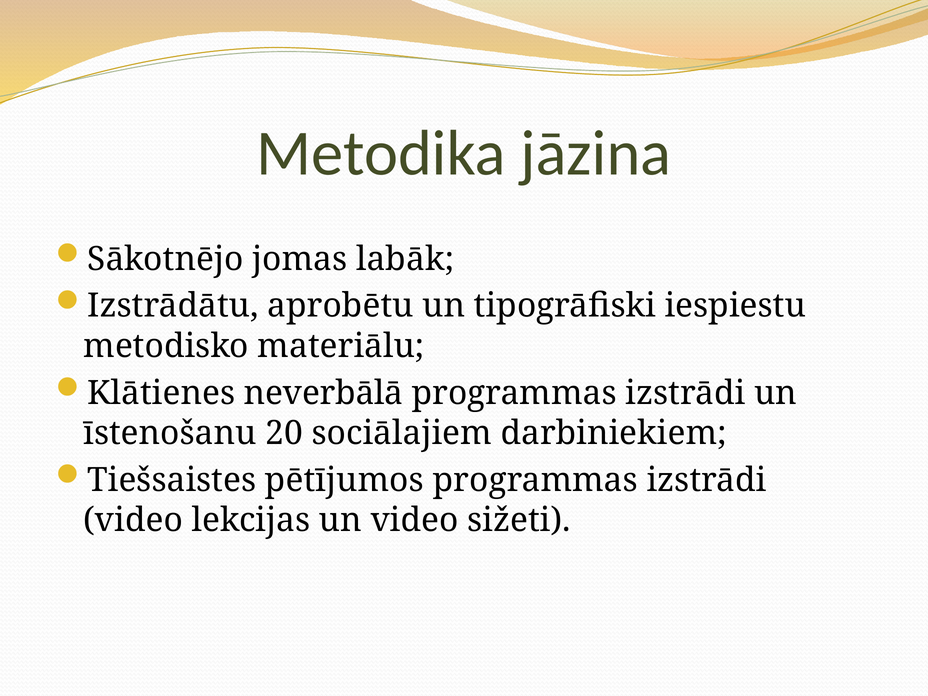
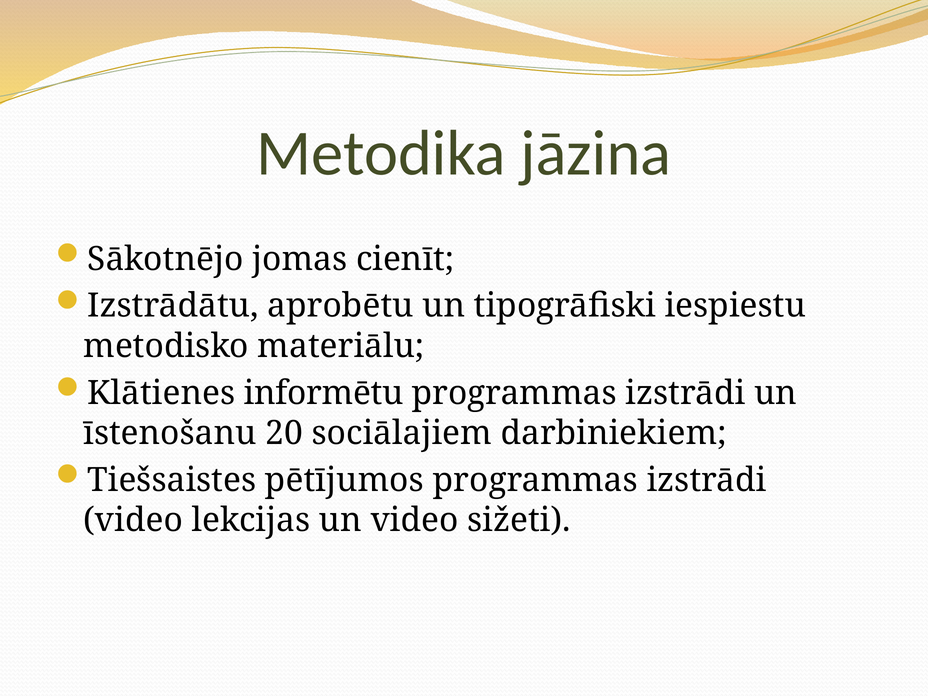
labāk: labāk -> cienīt (405, 259)
neverbālā: neverbālā -> informētu (324, 393)
